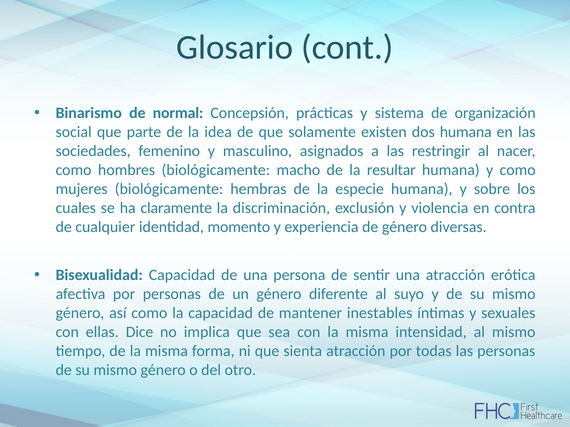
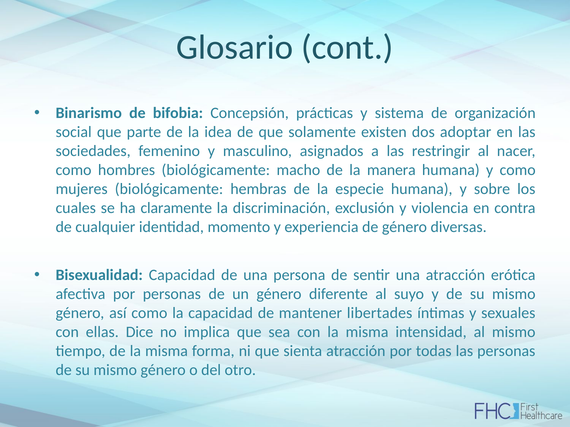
normal: normal -> bifobia (178, 113)
dos humana: humana -> adoptar (466, 132)
resultar: resultar -> manera (391, 170)
inestables: inestables -> libertades (380, 313)
